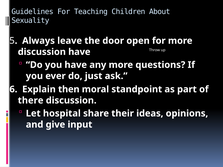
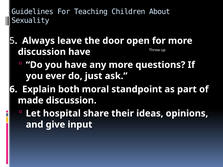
then: then -> both (69, 89)
there: there -> made (31, 101)
